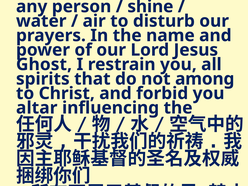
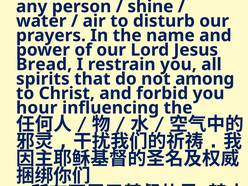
Ghost: Ghost -> Bread (44, 64)
altar: altar -> hour (37, 108)
